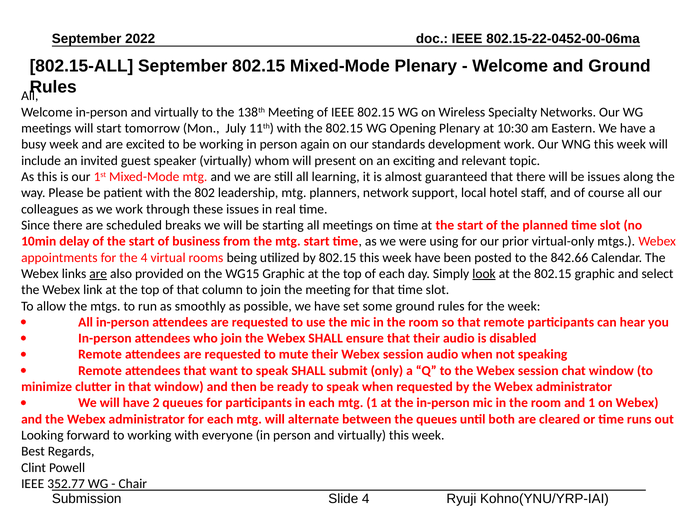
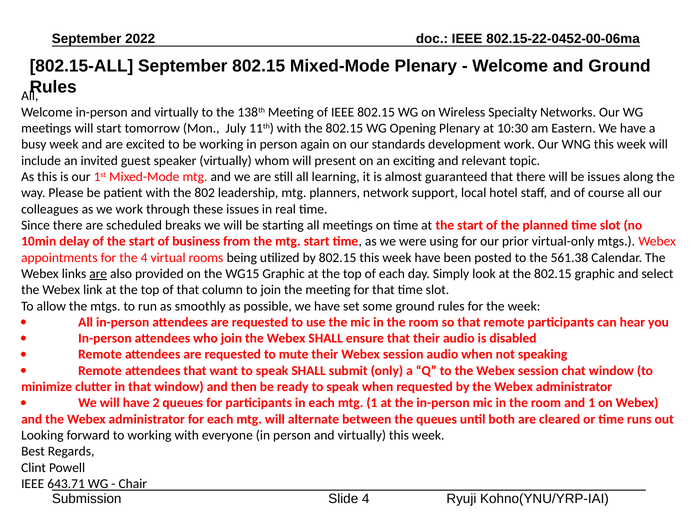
842.66: 842.66 -> 561.38 (569, 258)
look underline: present -> none (484, 274)
352.77: 352.77 -> 643.71 (66, 484)
